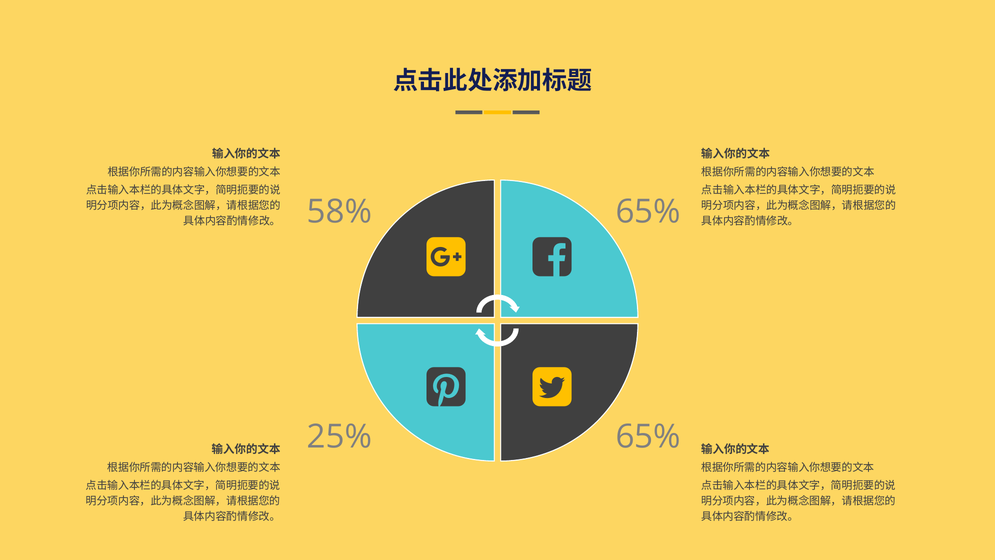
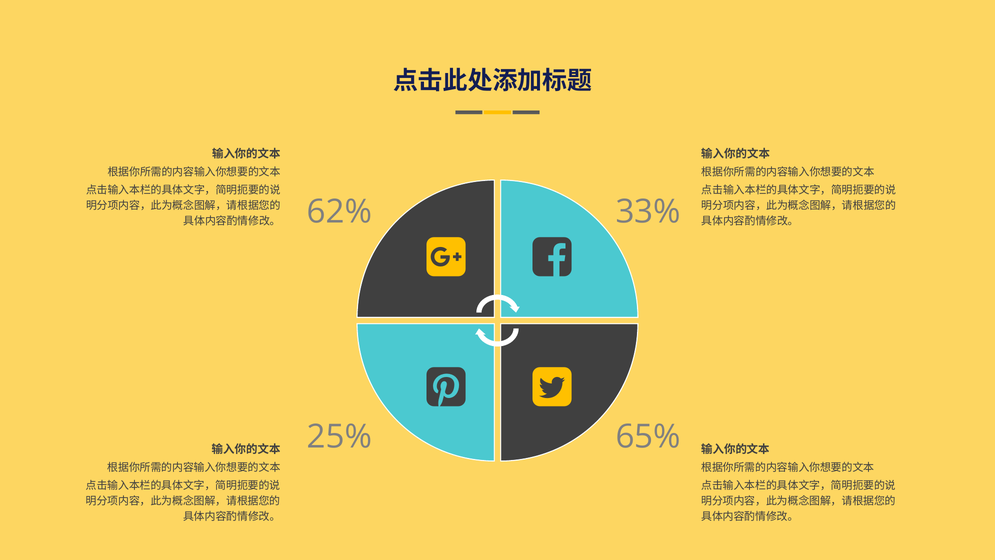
58%: 58% -> 62% (340, 212)
65%: 65% -> 33% (648, 212)
